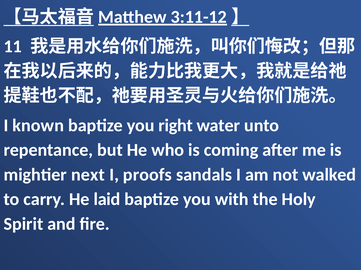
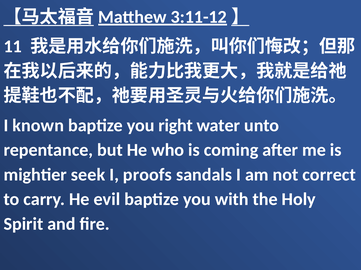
next: next -> seek (88, 175)
walked: walked -> correct (329, 175)
laid: laid -> evil (107, 200)
